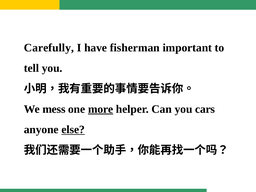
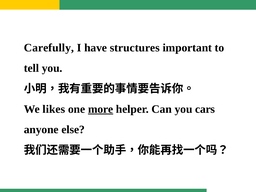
fisherman: fisherman -> structures (135, 48)
mess: mess -> likes (54, 109)
else underline: present -> none (73, 130)
